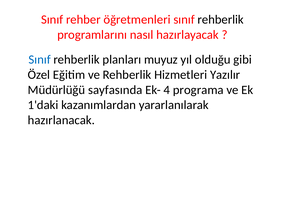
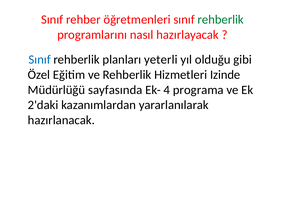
rehberlik colour: black -> green (221, 20)
muyuz: muyuz -> yeterli (161, 60)
Yazılır: Yazılır -> Izinde (225, 75)
1'daki: 1'daki -> 2'daki (43, 105)
